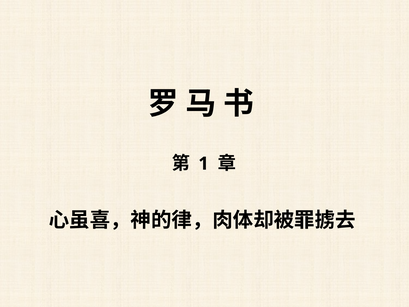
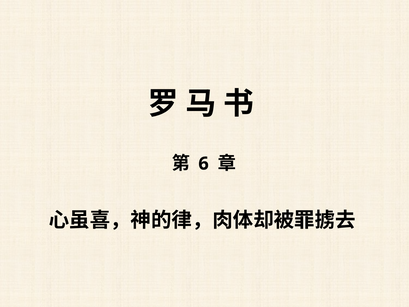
1: 1 -> 6 (204, 163)
